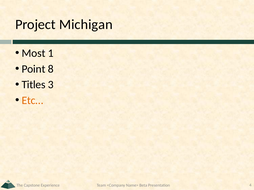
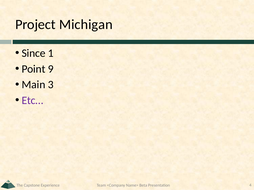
Most: Most -> Since (34, 53)
8: 8 -> 9 (51, 69)
Titles: Titles -> Main (33, 85)
Etc… colour: orange -> purple (32, 101)
